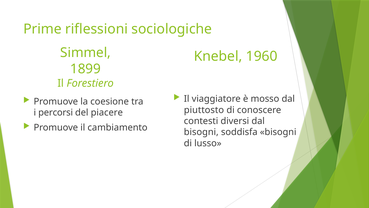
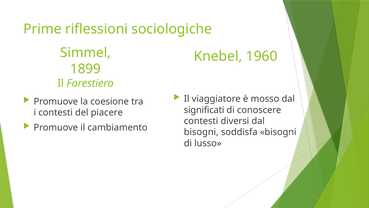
piuttosto: piuttosto -> significati (204, 110)
i percorsi: percorsi -> contesti (56, 112)
